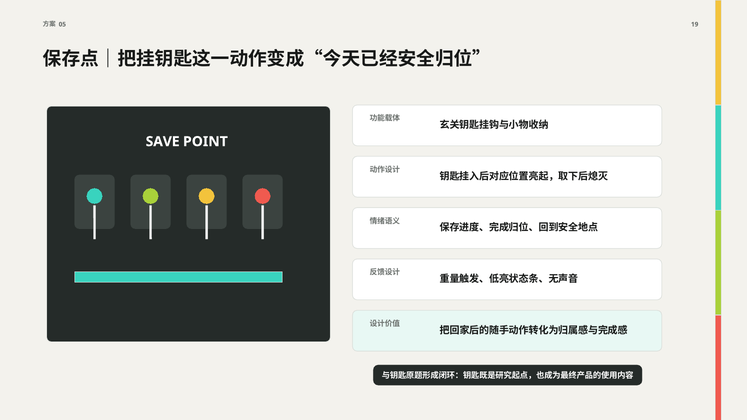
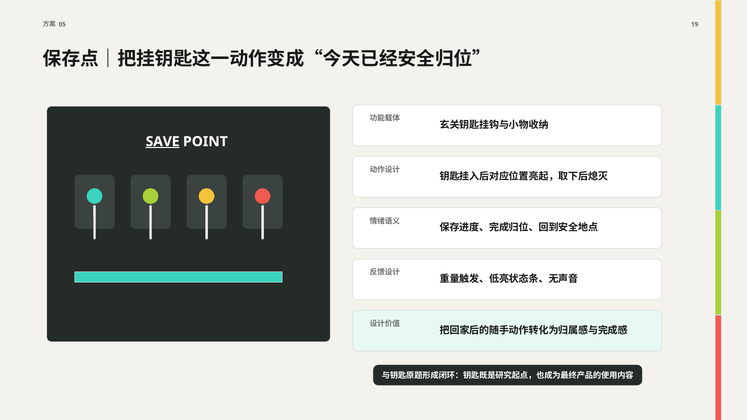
SAVE underline: none -> present (163, 142)
